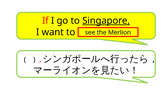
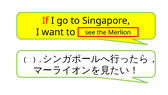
Singapore underline: present -> none (106, 21)
